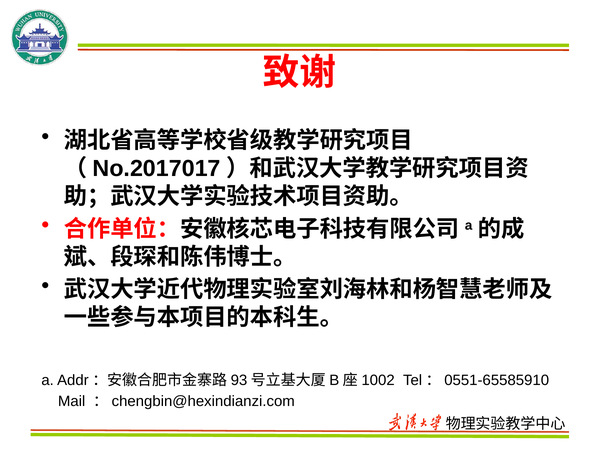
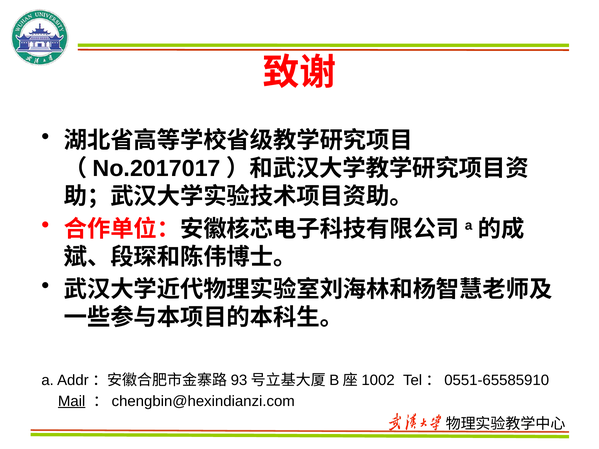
Mail underline: none -> present (72, 401)
